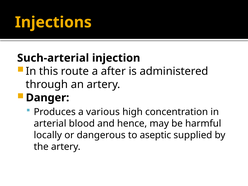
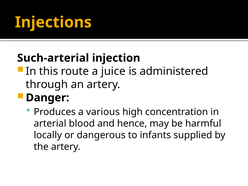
after: after -> juice (113, 71)
aseptic: aseptic -> infants (155, 135)
